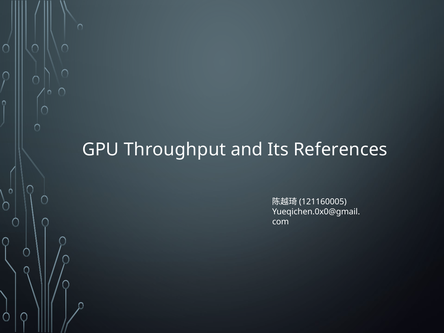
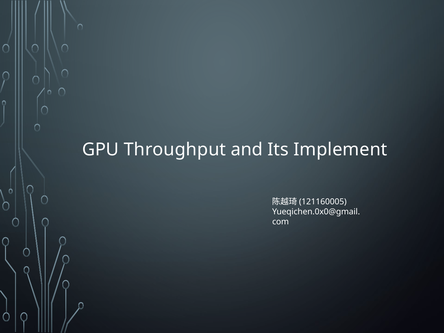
References: References -> Implement (340, 149)
